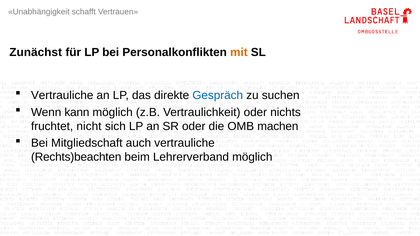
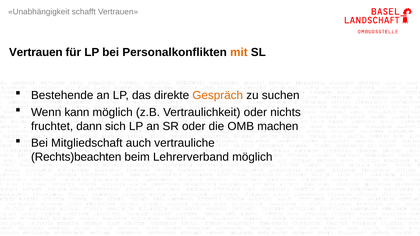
Zunächst: Zunächst -> Vertrauen (36, 52)
Vertrauliche: Vertrauliche -> Bestehende (62, 95)
Gespräch colour: blue -> orange (218, 95)
nicht: nicht -> dann (89, 126)
